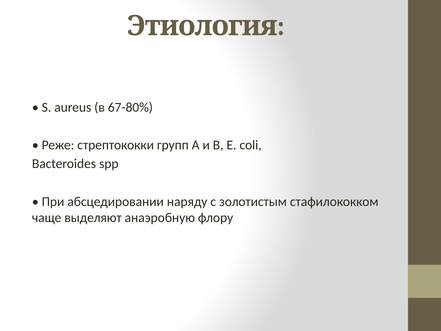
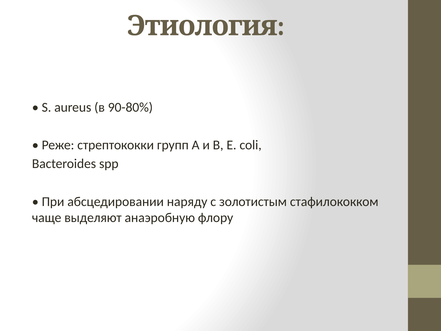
67-80%: 67-80% -> 90-80% (130, 107)
